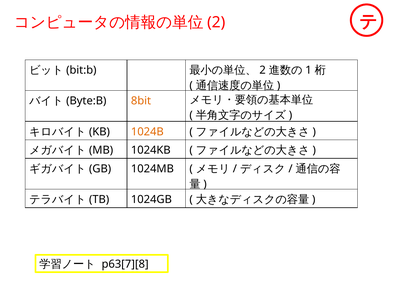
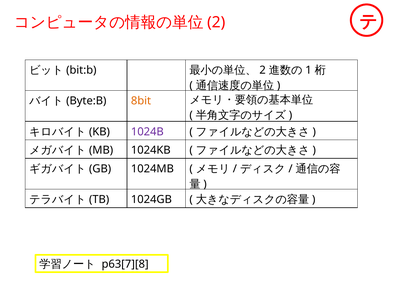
1024B colour: orange -> purple (147, 132)
